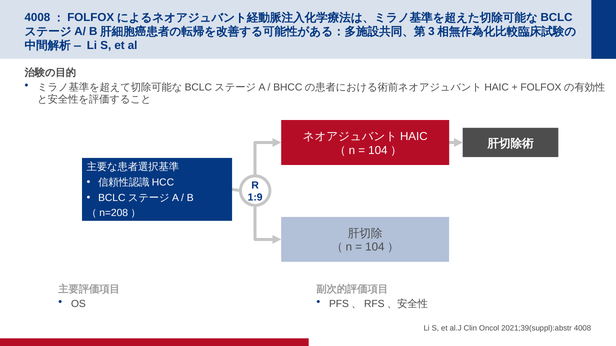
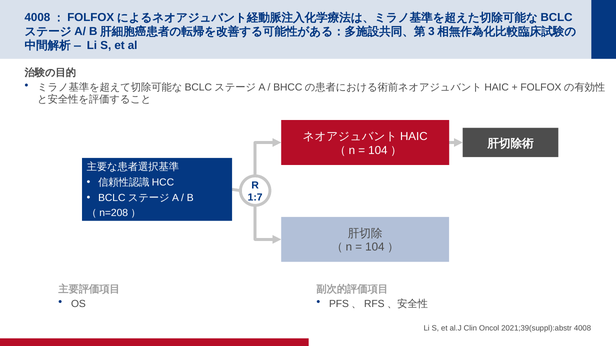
1:9: 1:9 -> 1:7 (255, 198)
